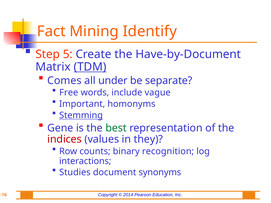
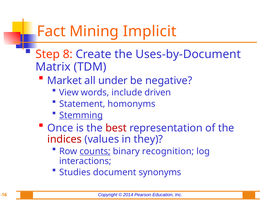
Identify: Identify -> Implicit (150, 31)
5: 5 -> 8 (68, 54)
Have-by-Document: Have-by-Document -> Uses-by-Document (188, 54)
TDM underline: present -> none (90, 67)
Comes: Comes -> Market (65, 81)
separate: separate -> negative (169, 81)
Free: Free -> View (69, 93)
vague: vague -> driven (158, 93)
Important: Important -> Statement (82, 104)
Gene: Gene -> Once (60, 128)
best colour: green -> red (116, 128)
counts underline: none -> present (95, 151)
